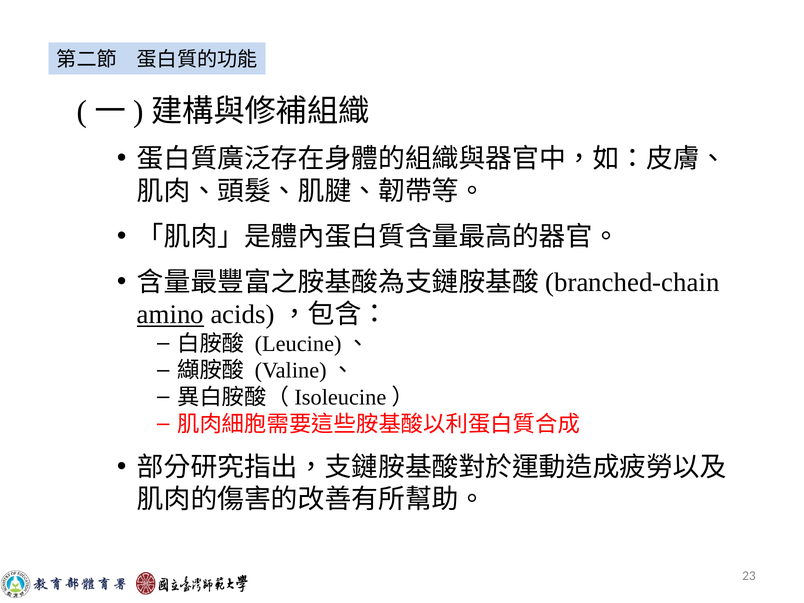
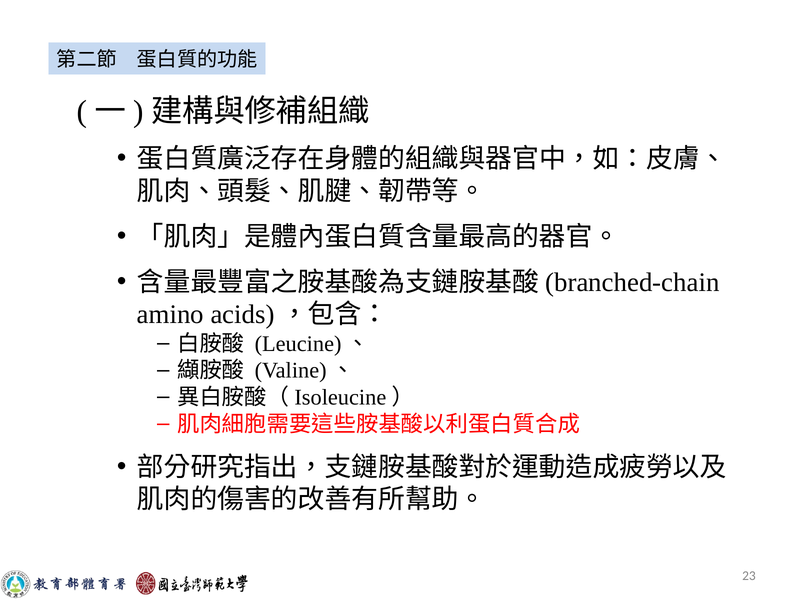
amino underline: present -> none (170, 315)
